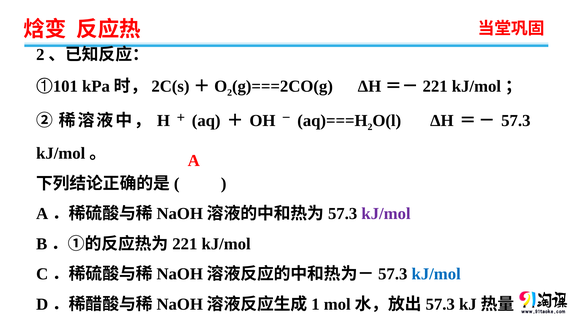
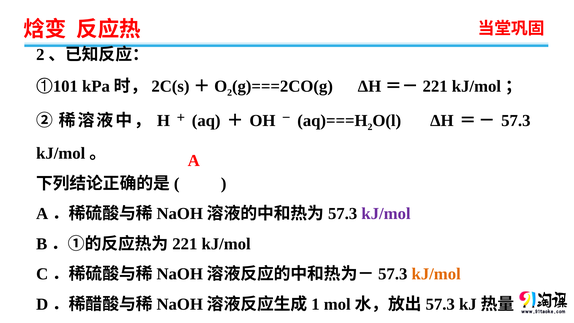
kJ/mol colour: blue -> orange (436, 274)
